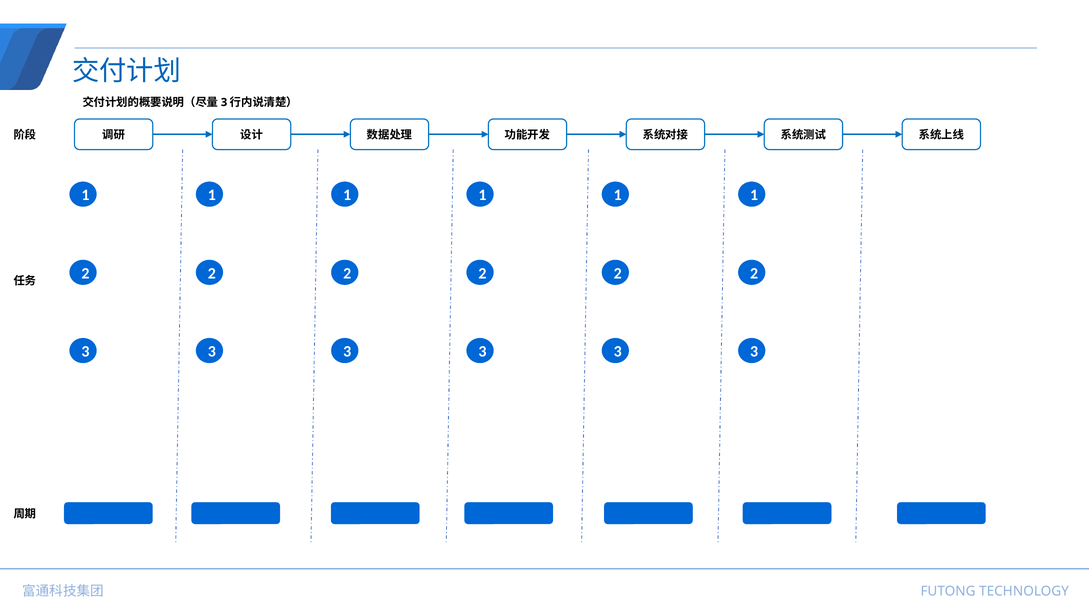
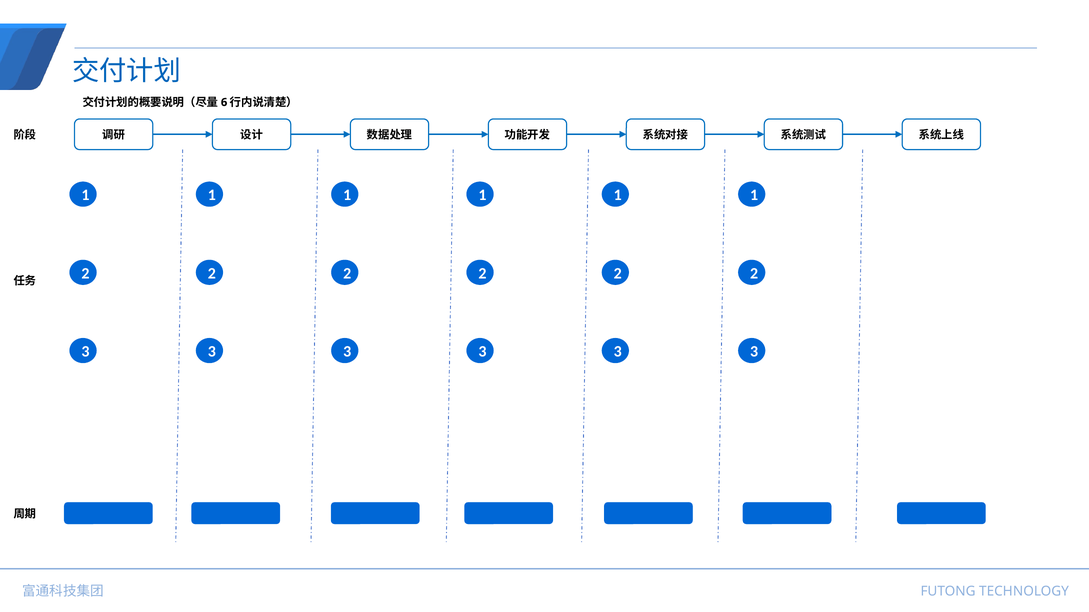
3: 3 -> 6 (224, 102)
